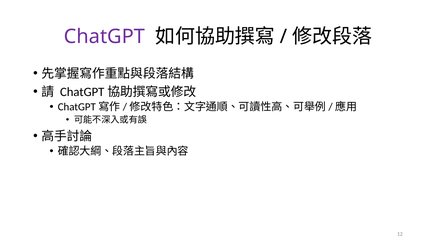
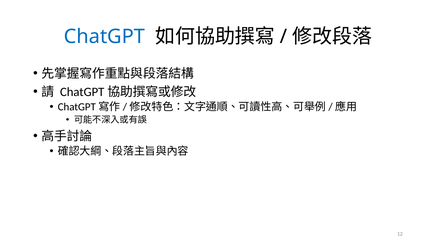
ChatGPT colour: purple -> blue (104, 37)
